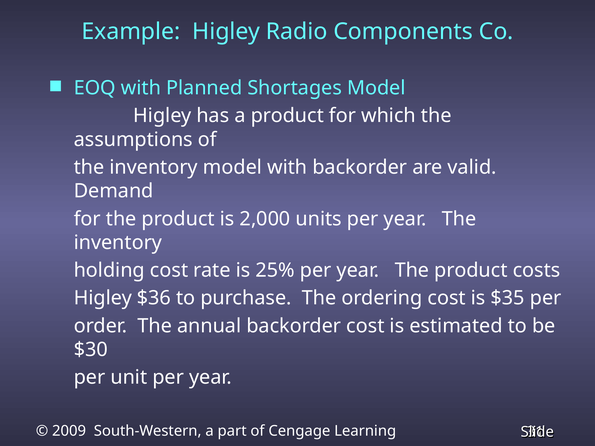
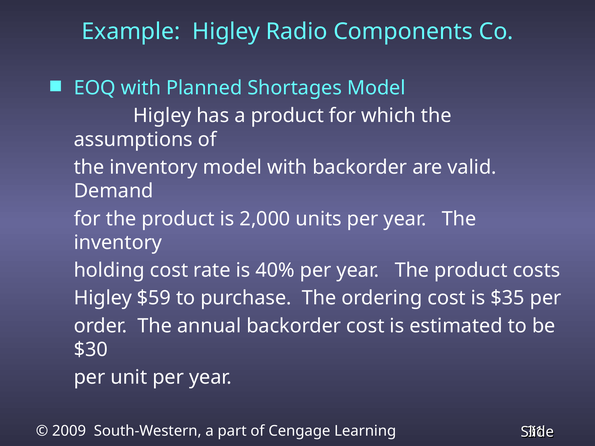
25%: 25% -> 40% (275, 271)
$36: $36 -> $59 (154, 298)
